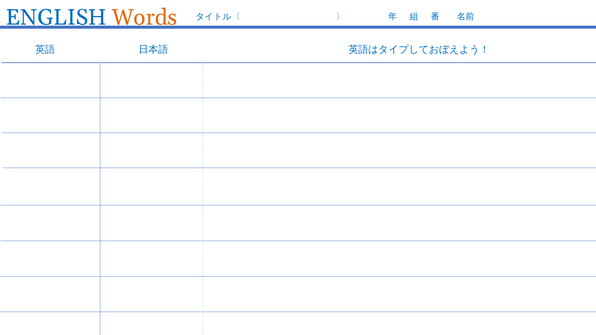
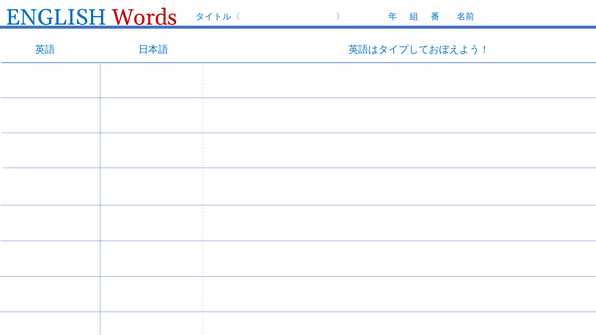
Words colour: orange -> red (145, 18)
